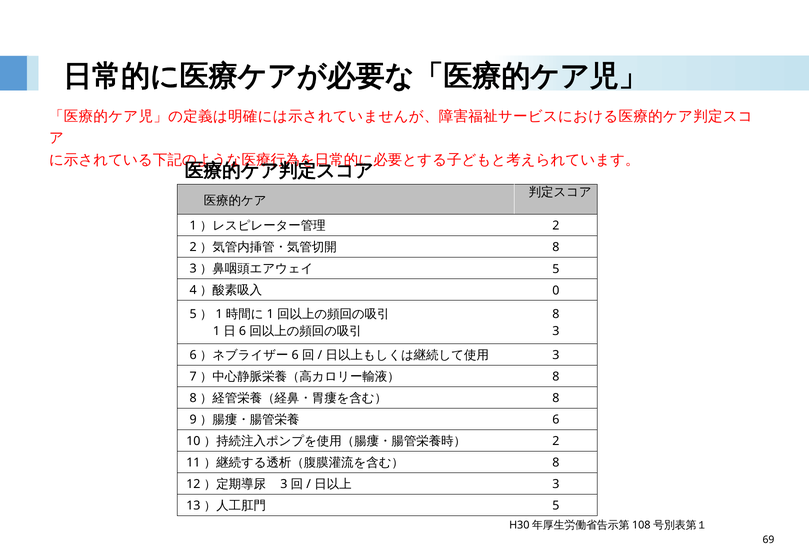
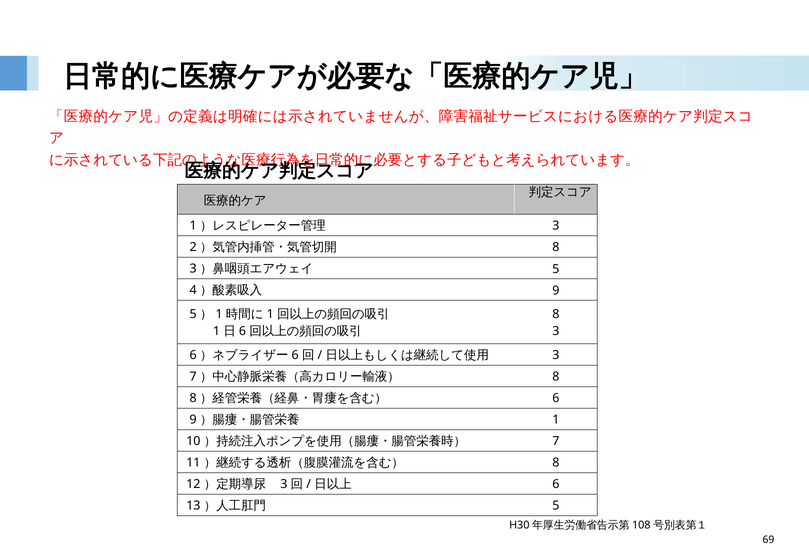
2: 2 -> 3 (556, 226)
0: 0 -> 9 (556, 290)
8: 8 -> 6 (556, 398)
6: 6 -> 1 (556, 420)
2: 2 -> 7 (556, 441)
3: 3 -> 6 (556, 484)
